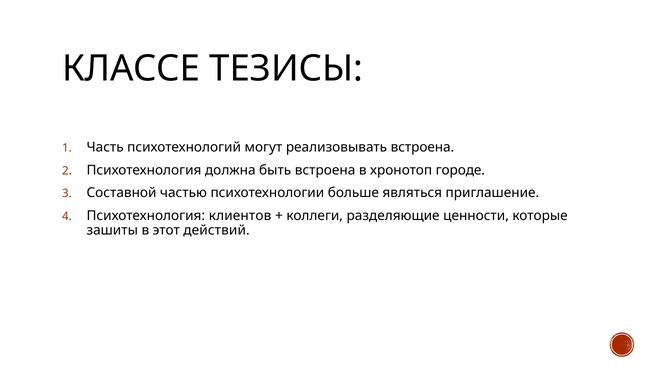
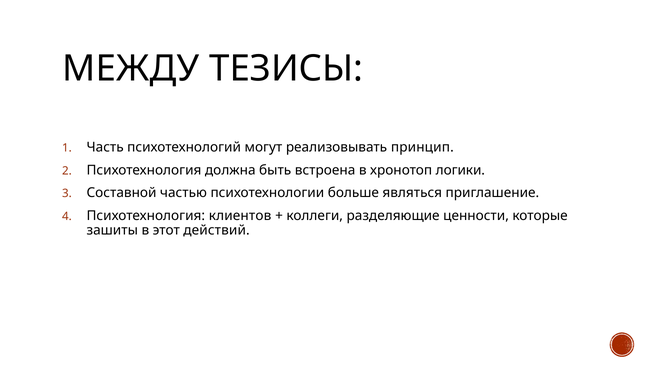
КЛАССЕ: КЛАССЕ -> МЕЖДУ (131, 69)
реализовывать встроена: встроена -> принцип (422, 148)
городе: городе -> логики (460, 170)
